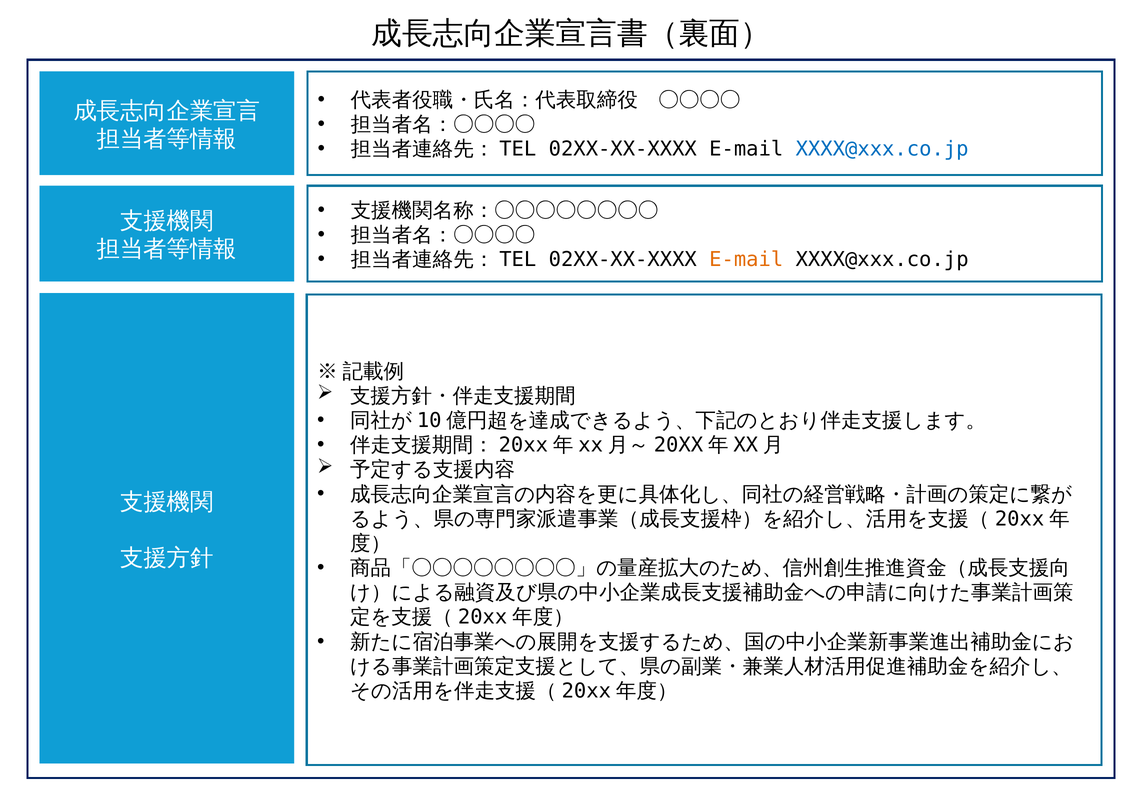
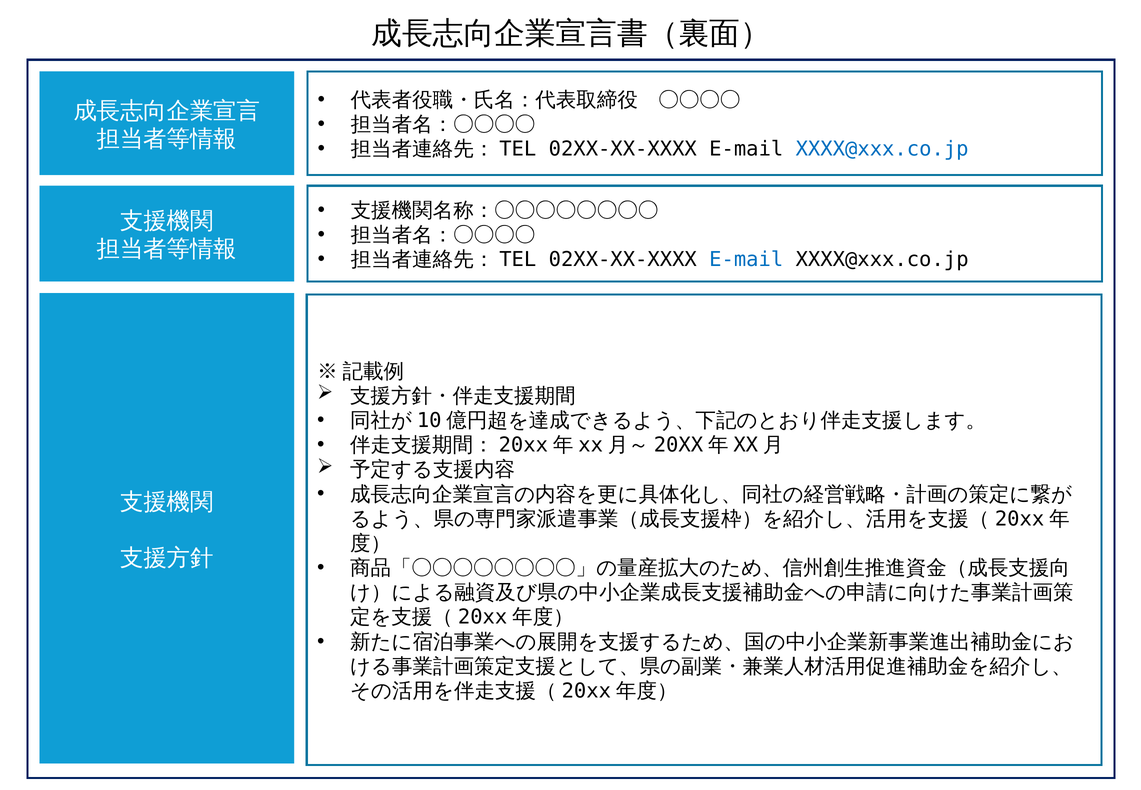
E-mail colour: orange -> blue (746, 260)
